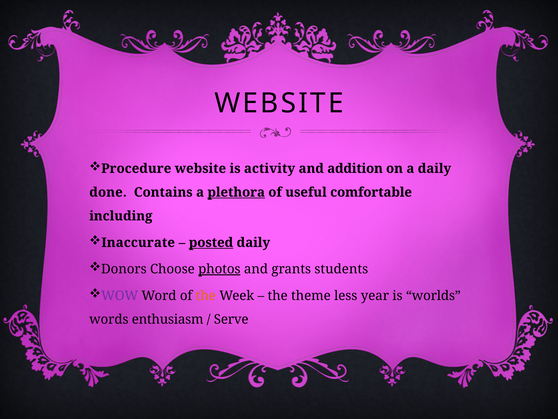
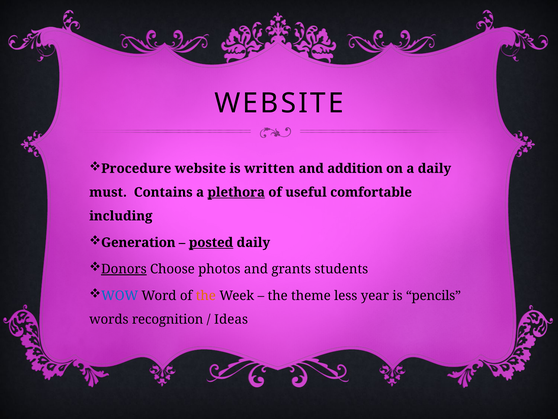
activity: activity -> written (270, 168)
done: done -> must (108, 192)
Inaccurate: Inaccurate -> Generation (138, 242)
Donors underline: none -> present (124, 269)
photos underline: present -> none (219, 269)
WOW colour: purple -> blue (120, 295)
worlds: worlds -> pencils (433, 295)
enthusiasm: enthusiasm -> recognition (168, 319)
Serve: Serve -> Ideas (231, 319)
